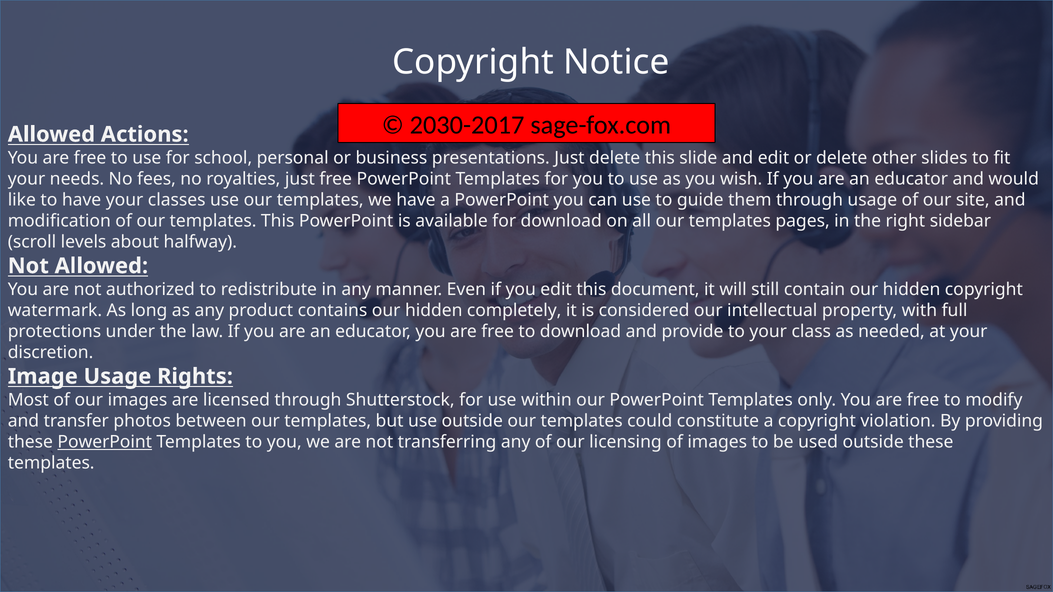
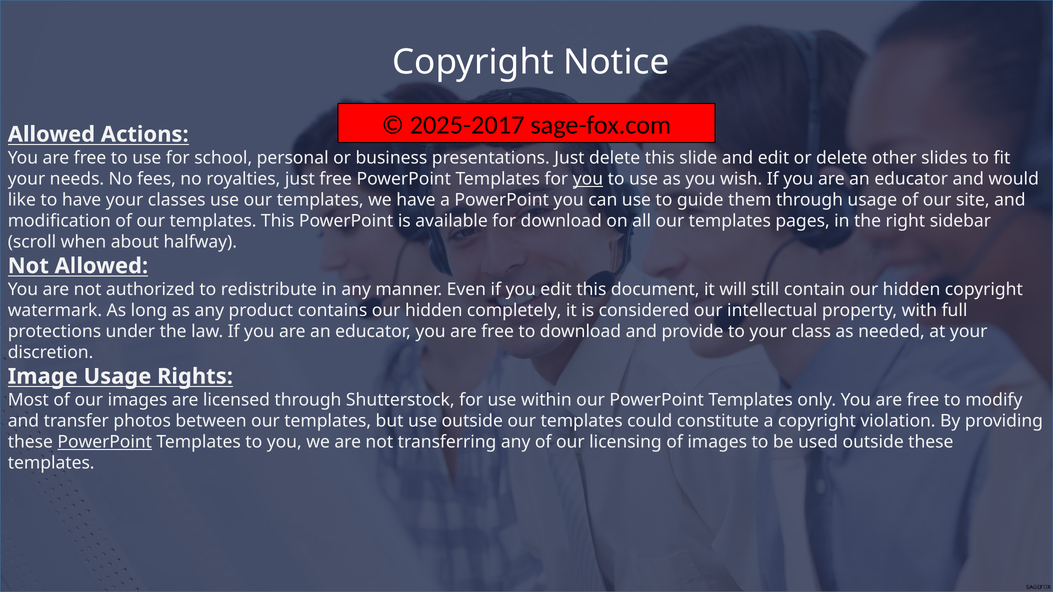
2030-2017: 2030-2017 -> 2025-2017 (467, 125)
you underline: none -> present (588, 179)
levels: levels -> when (83, 242)
